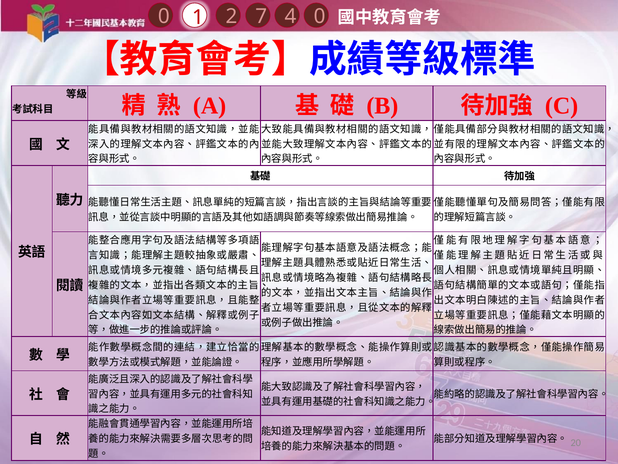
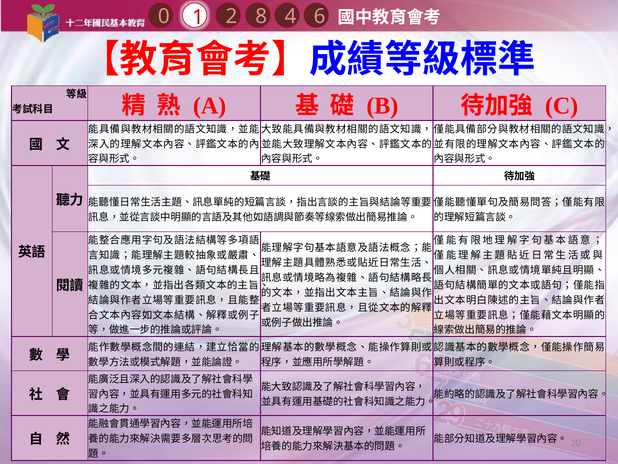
4 0: 0 -> 6 (320, 17)
7: 7 -> 8 (261, 17)
